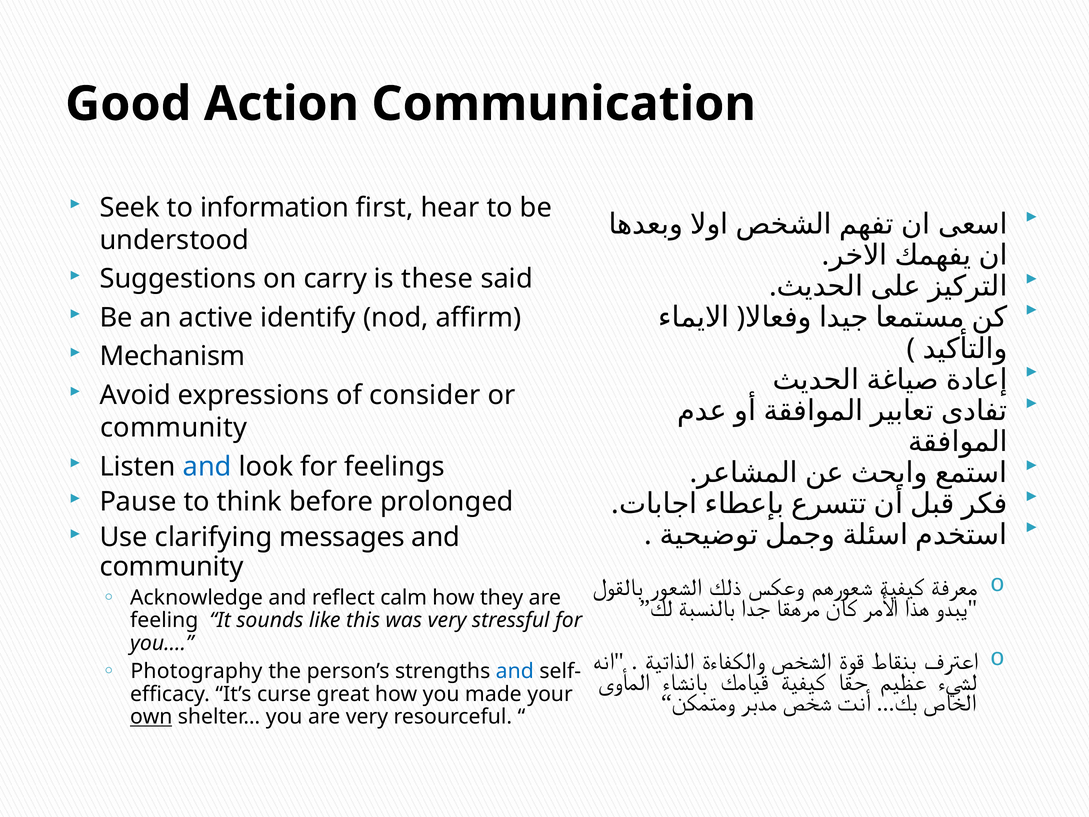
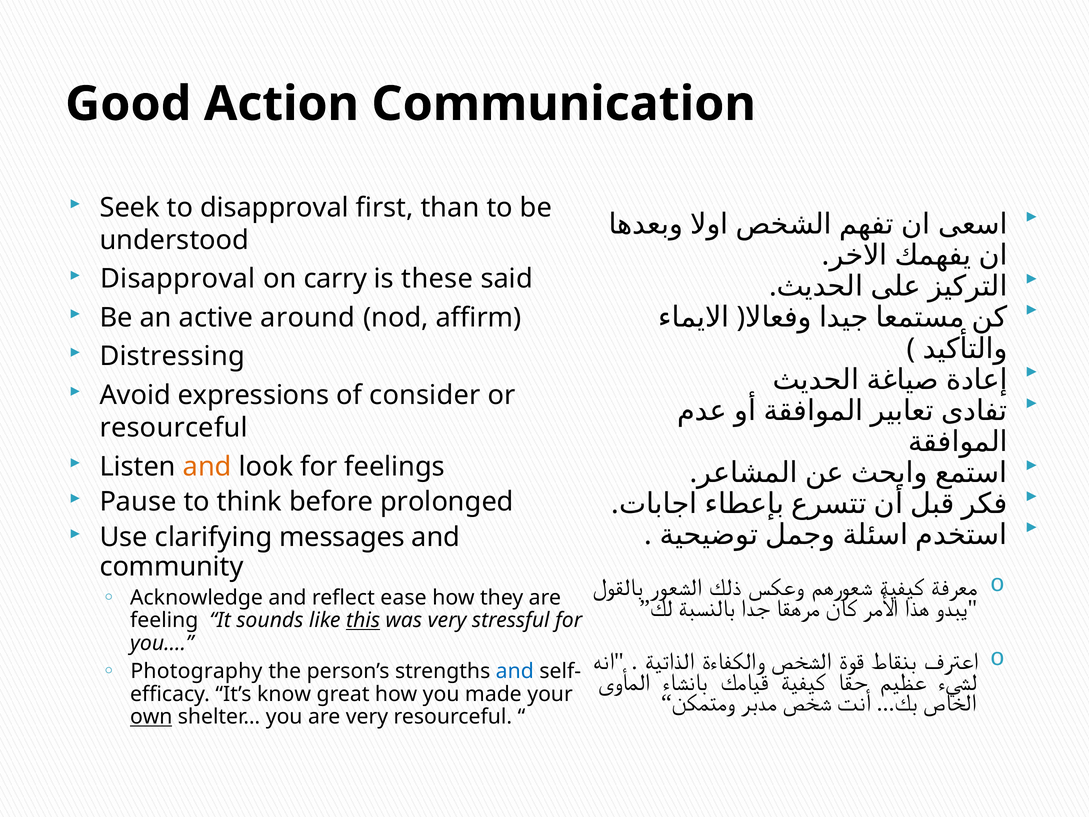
to information: information -> disapproval (274, 208)
hear: hear -> than (450, 208)
Suggestions: Suggestions -> Disapproval (178, 279)
identify: identify -> around (308, 318)
Mechanism: Mechanism -> Distressing (172, 356)
community: community -> resourceful (174, 428)
and colour: blue -> orange (207, 466)
calm: calm -> ease (403, 597)
this underline: none -> present (363, 620)
curse: curse -> know (284, 694)
